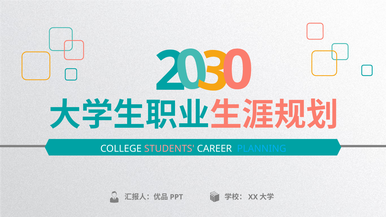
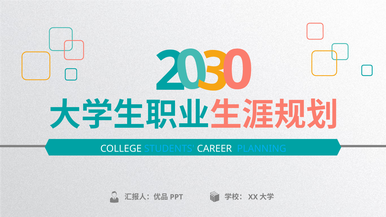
STUDENTS colour: pink -> light blue (169, 149)
